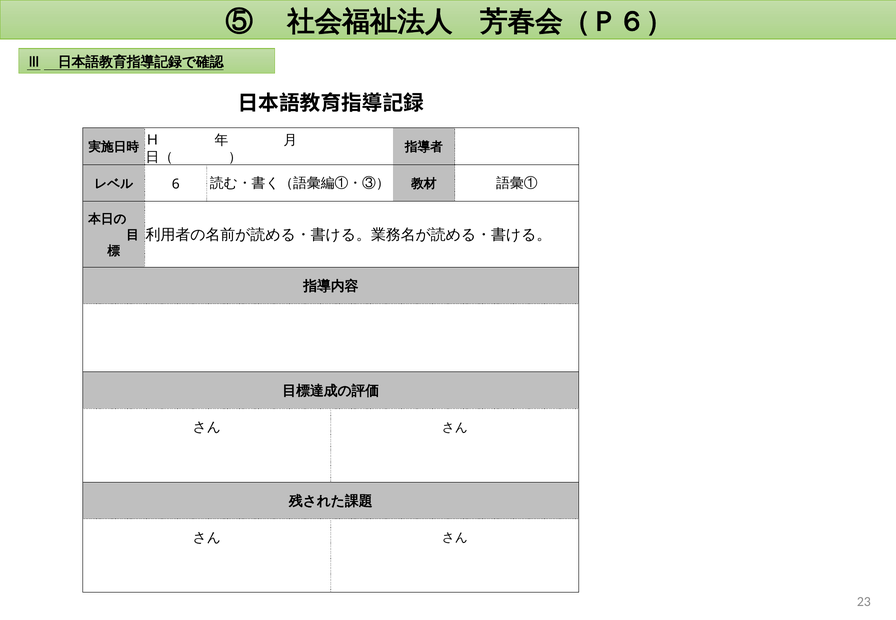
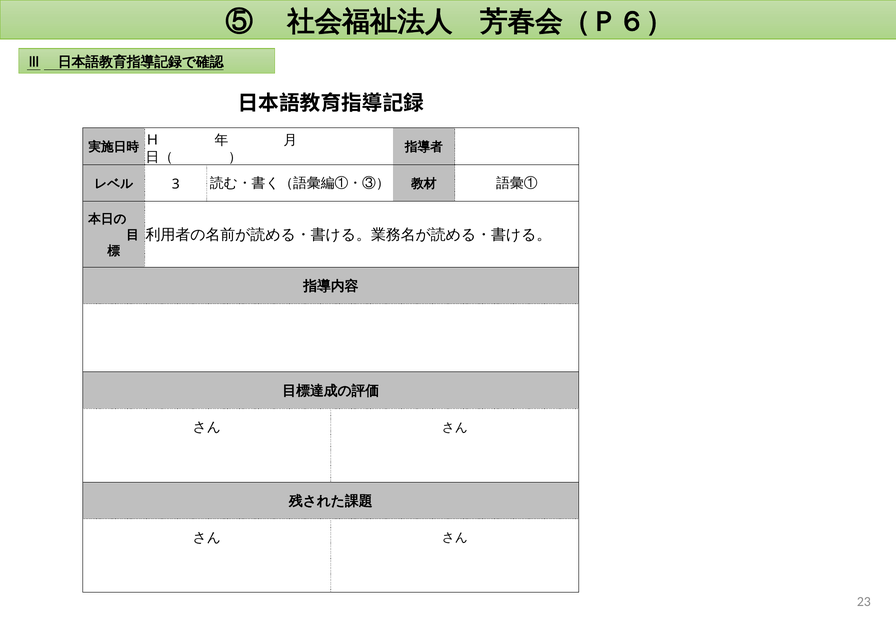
6: 6 -> 3 (176, 184)
